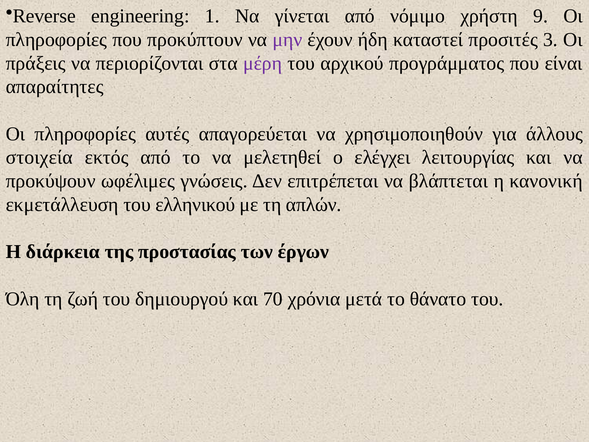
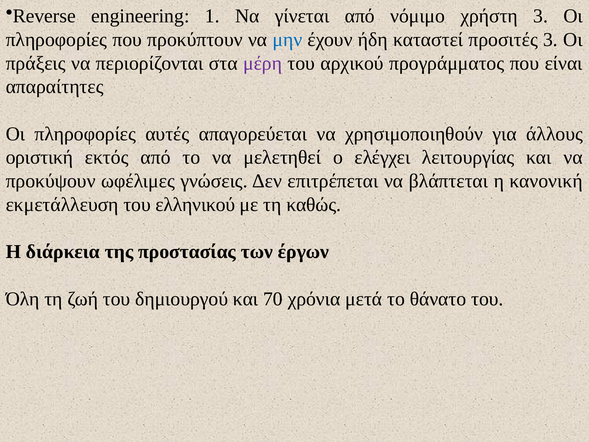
χρήστη 9: 9 -> 3 (541, 16)
μην colour: purple -> blue (287, 40)
στοιχεία: στοιχεία -> οριστική (39, 157)
απλών: απλών -> καθώς (314, 205)
